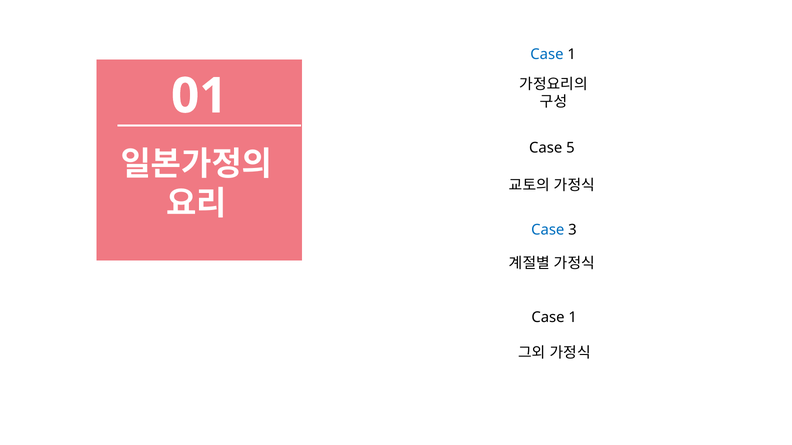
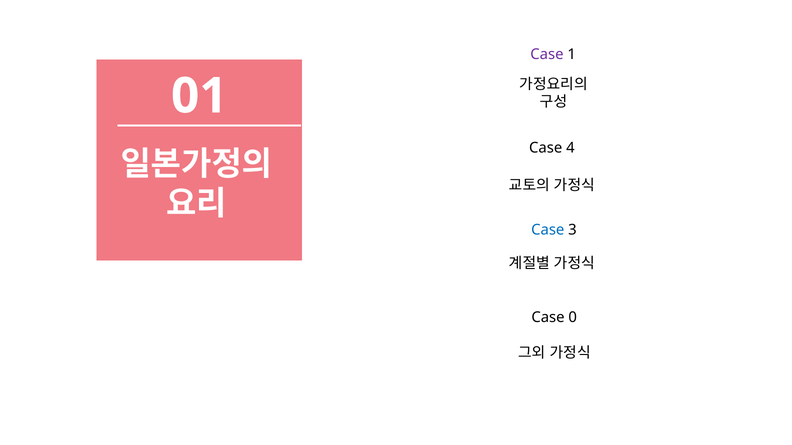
Case colour: blue -> purple (547, 55)
5: 5 -> 4 (570, 148)
1: 1 -> 0 (573, 318)
